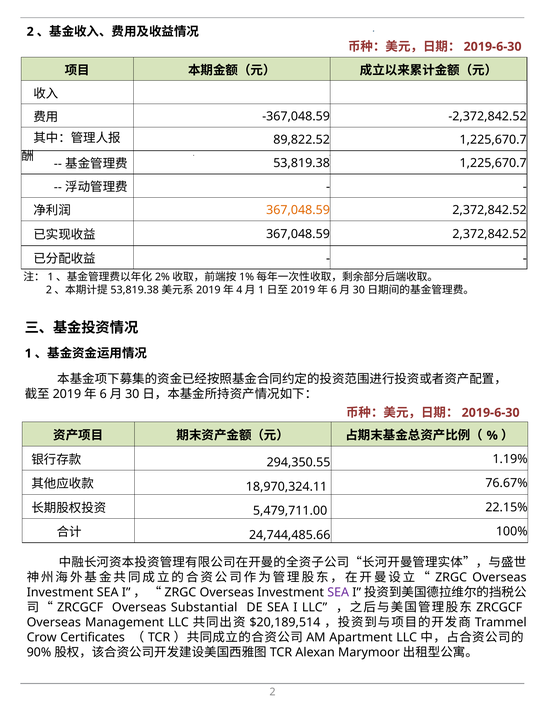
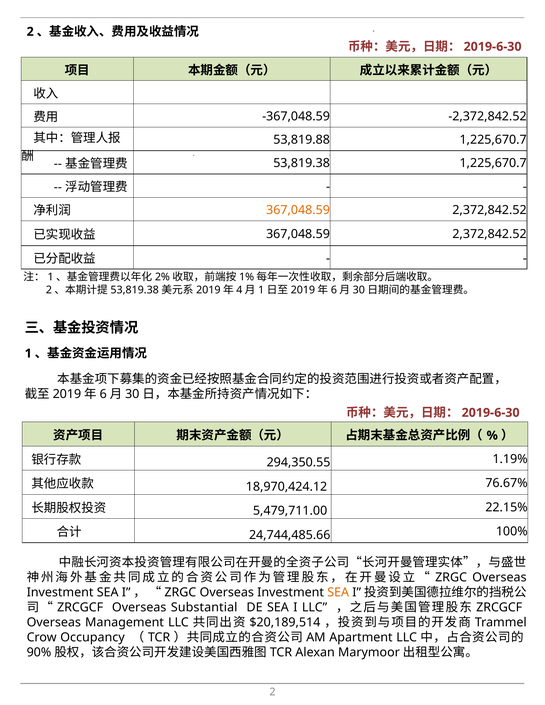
89,822.52: 89,822.52 -> 53,819.88 (302, 140)
18,970,324.11: 18,970,324.11 -> 18,970,424.12 (287, 487)
SEA colour: purple -> orange (338, 593)
Certificates: Certificates -> Occupancy (93, 638)
